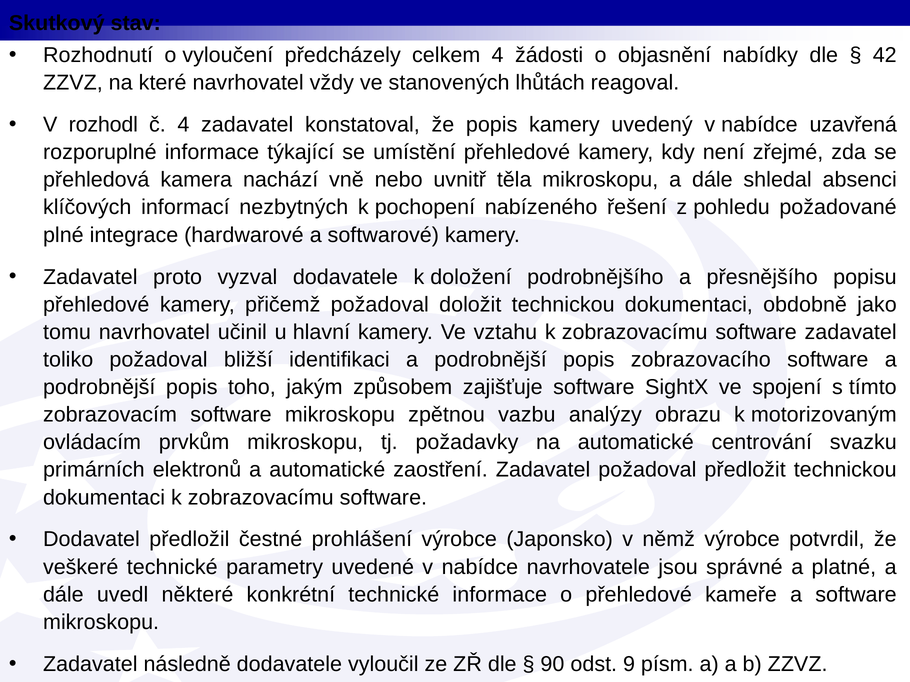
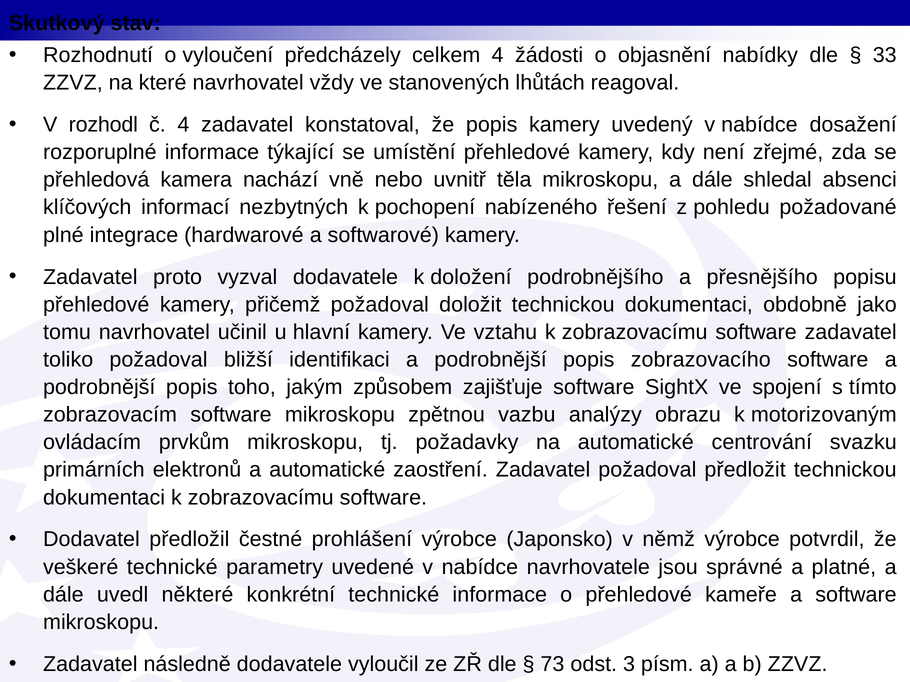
42: 42 -> 33 (885, 55)
uzavřená: uzavřená -> dosažení (853, 125)
90: 90 -> 73 (552, 665)
9: 9 -> 3 (629, 665)
